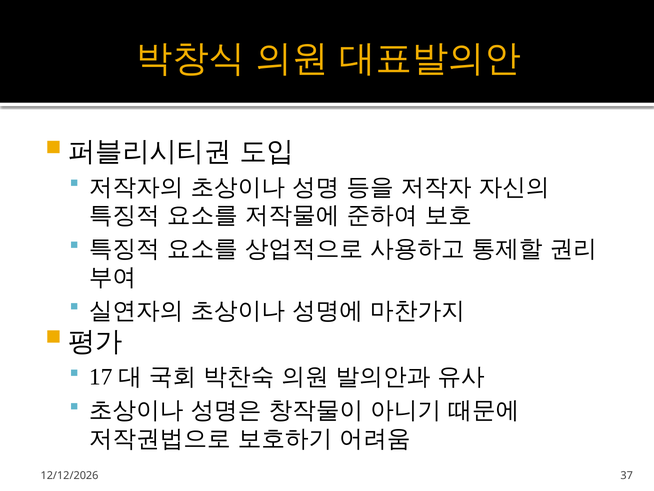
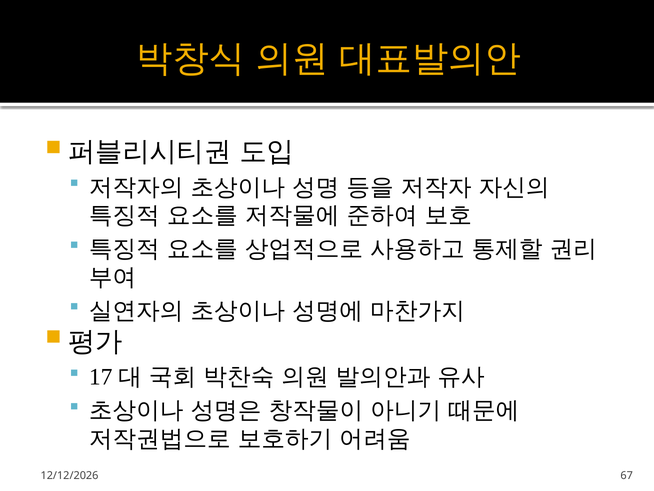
37: 37 -> 67 (627, 475)
